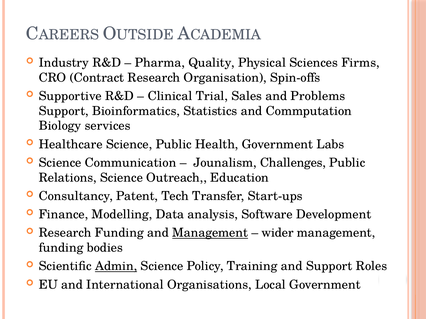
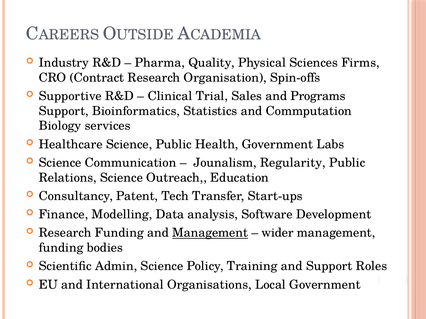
Problems: Problems -> Programs (318, 96)
Challenges: Challenges -> Regularity (293, 163)
Admin underline: present -> none (116, 267)
